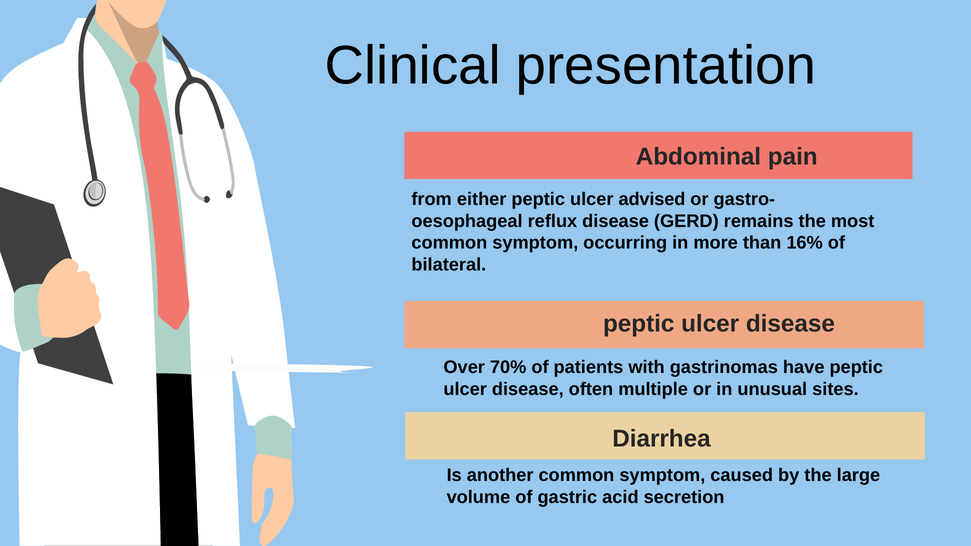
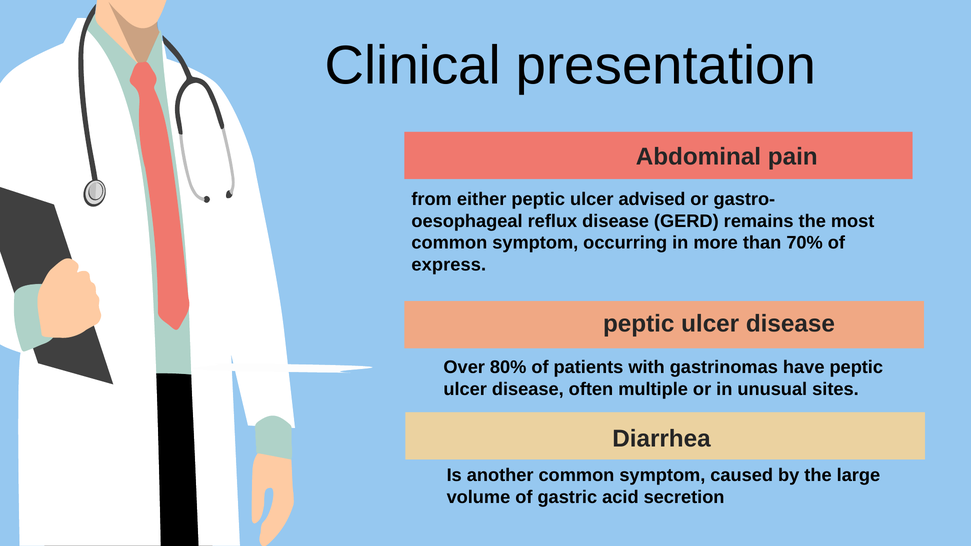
16%: 16% -> 70% (805, 243)
bilateral: bilateral -> express (449, 265)
70%: 70% -> 80% (508, 367)
